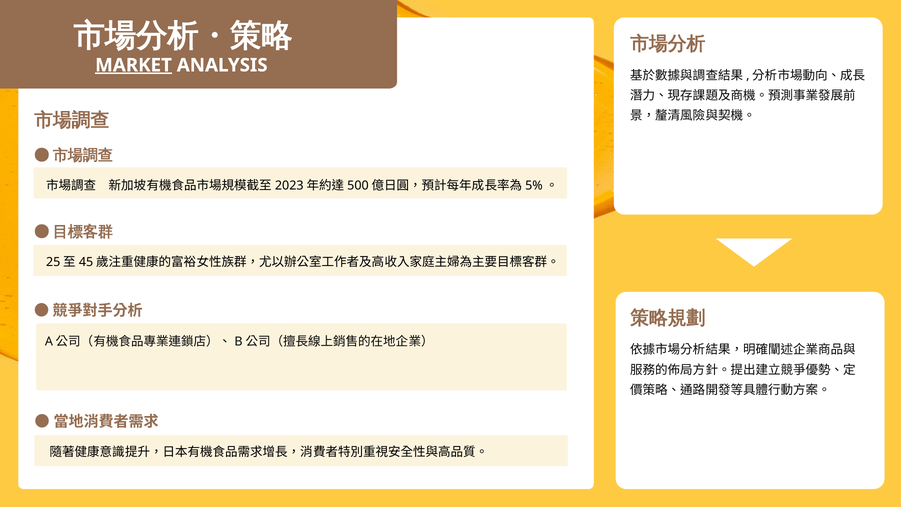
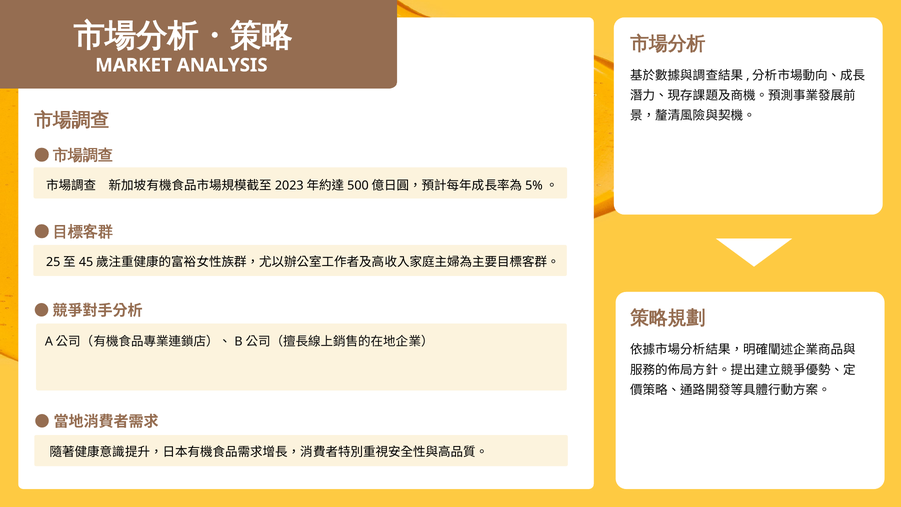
MARKET underline: present -> none (134, 65)
